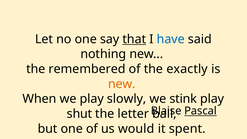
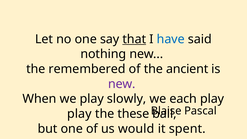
exactly: exactly -> ancient (187, 69)
new colour: orange -> purple (122, 84)
stink: stink -> each (183, 99)
Pascal underline: present -> none (201, 111)
shut: shut -> play (79, 114)
letter: letter -> these (133, 114)
